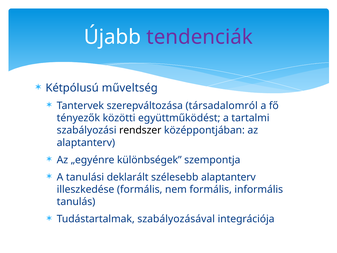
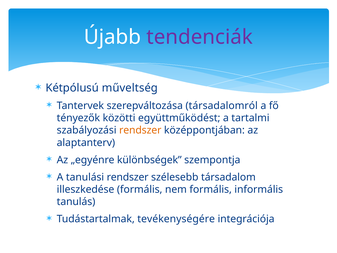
rendszer colour: black -> orange (140, 130)
tanulási deklarált: deklarált -> rendszer (128, 177)
szélesebb alaptanterv: alaptanterv -> társadalom (228, 177)
szabályozásával: szabályozásával -> tevékenységére (176, 219)
